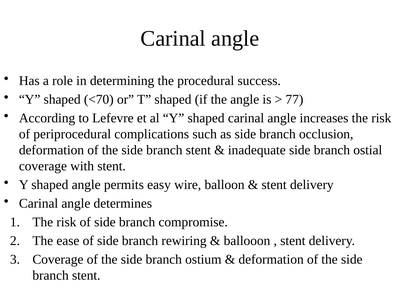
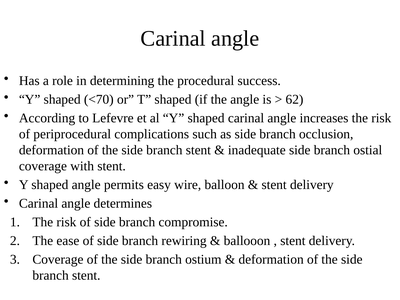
77: 77 -> 62 (294, 100)
